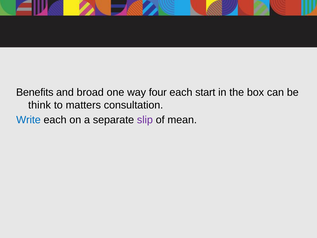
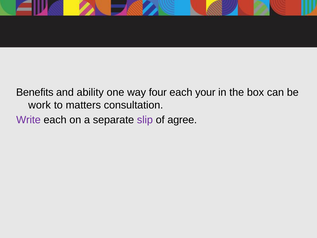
broad: broad -> ability (90, 92)
start: start -> your (205, 92)
think: think -> work (40, 105)
Write colour: blue -> purple (28, 120)
mean: mean -> agree (182, 120)
